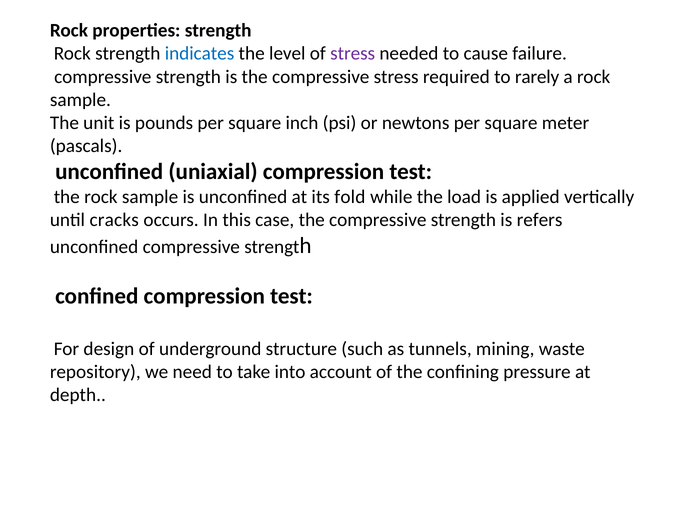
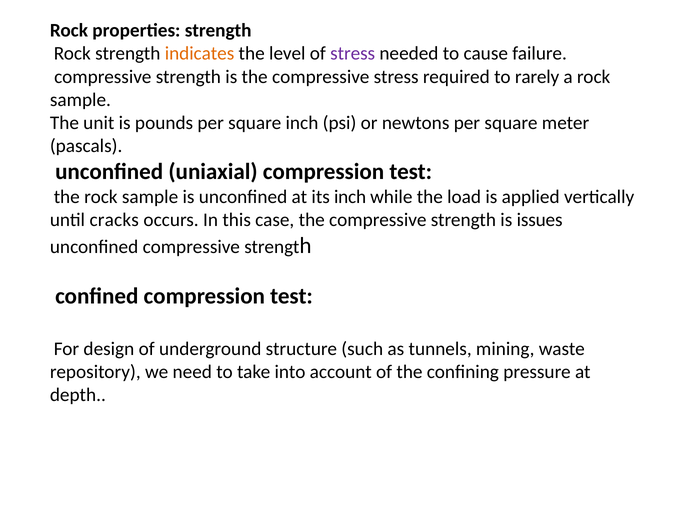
indicates colour: blue -> orange (200, 54)
its fold: fold -> inch (350, 197)
refers: refers -> issues (540, 220)
